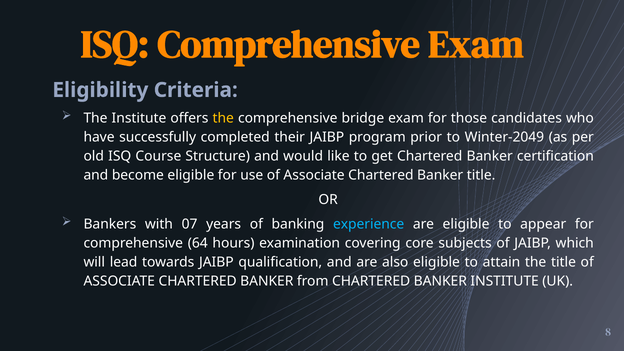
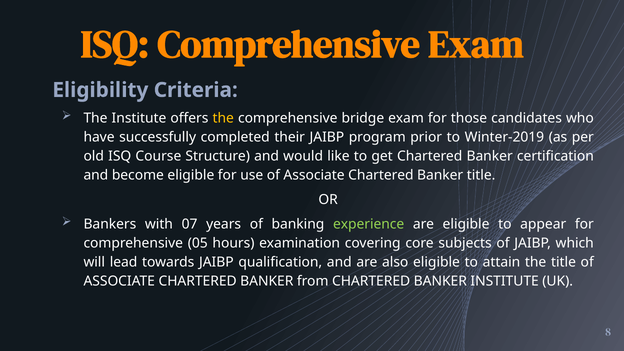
Winter-2049: Winter-2049 -> Winter-2019 (504, 137)
experience colour: light blue -> light green (369, 224)
64: 64 -> 05 (198, 243)
